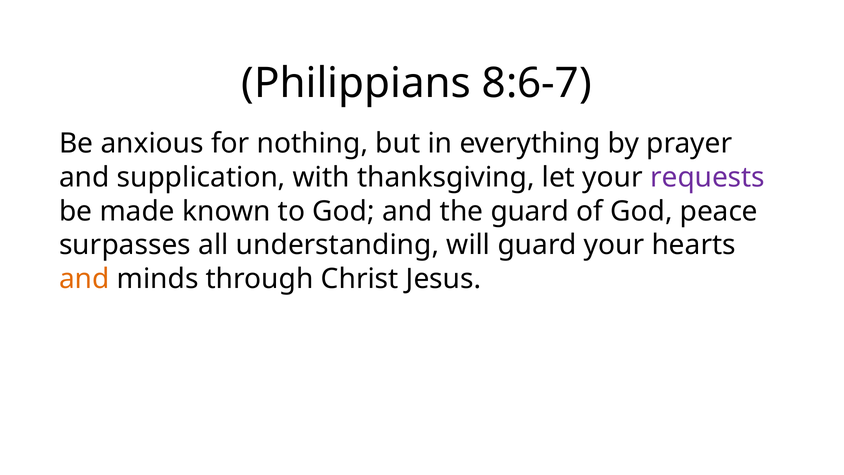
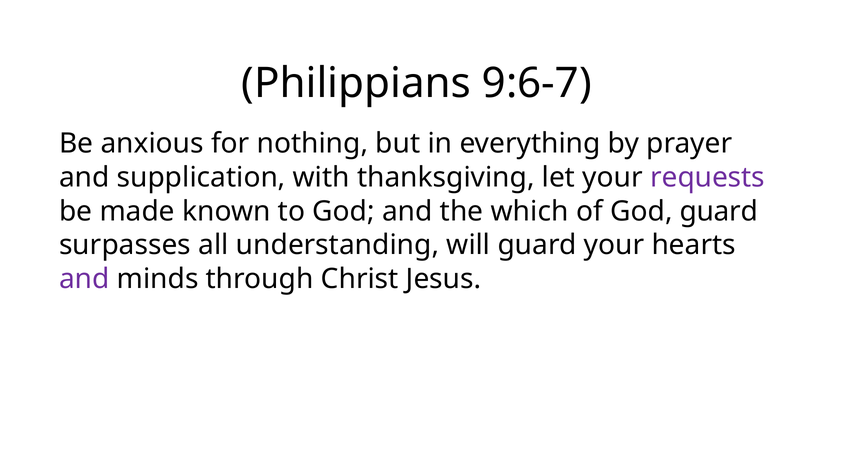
8:6-7: 8:6-7 -> 9:6-7 (537, 83)
the guard: guard -> which (530, 211)
God peace: peace -> guard (719, 211)
and colour: orange -> purple (84, 279)
